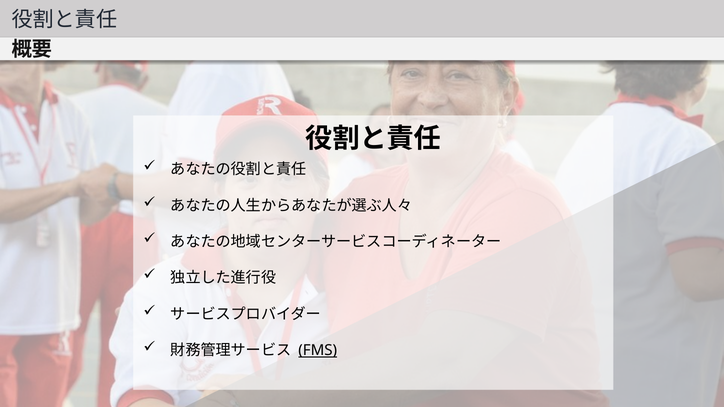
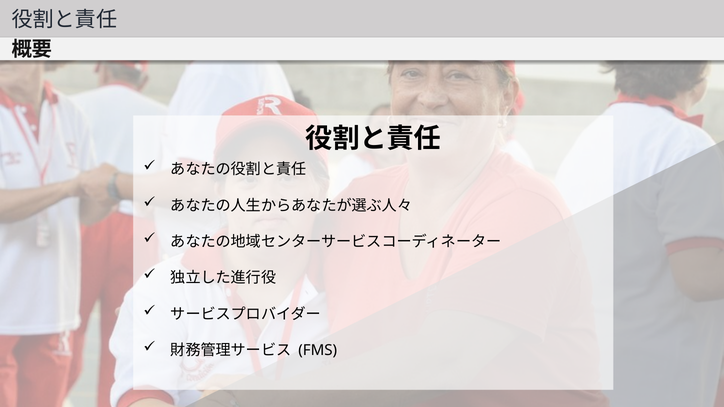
FMS underline: present -> none (318, 351)
